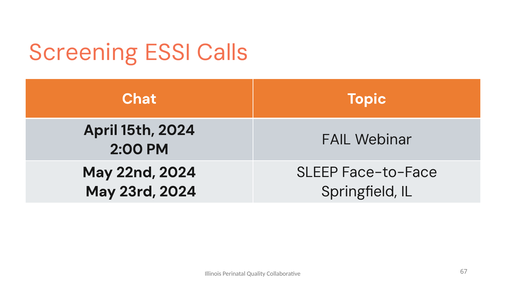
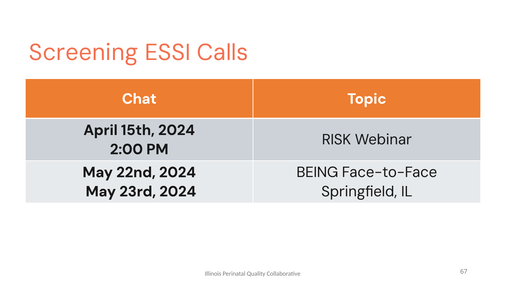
FAIL: FAIL -> RISK (336, 140)
SLEEP: SLEEP -> BEING (317, 172)
